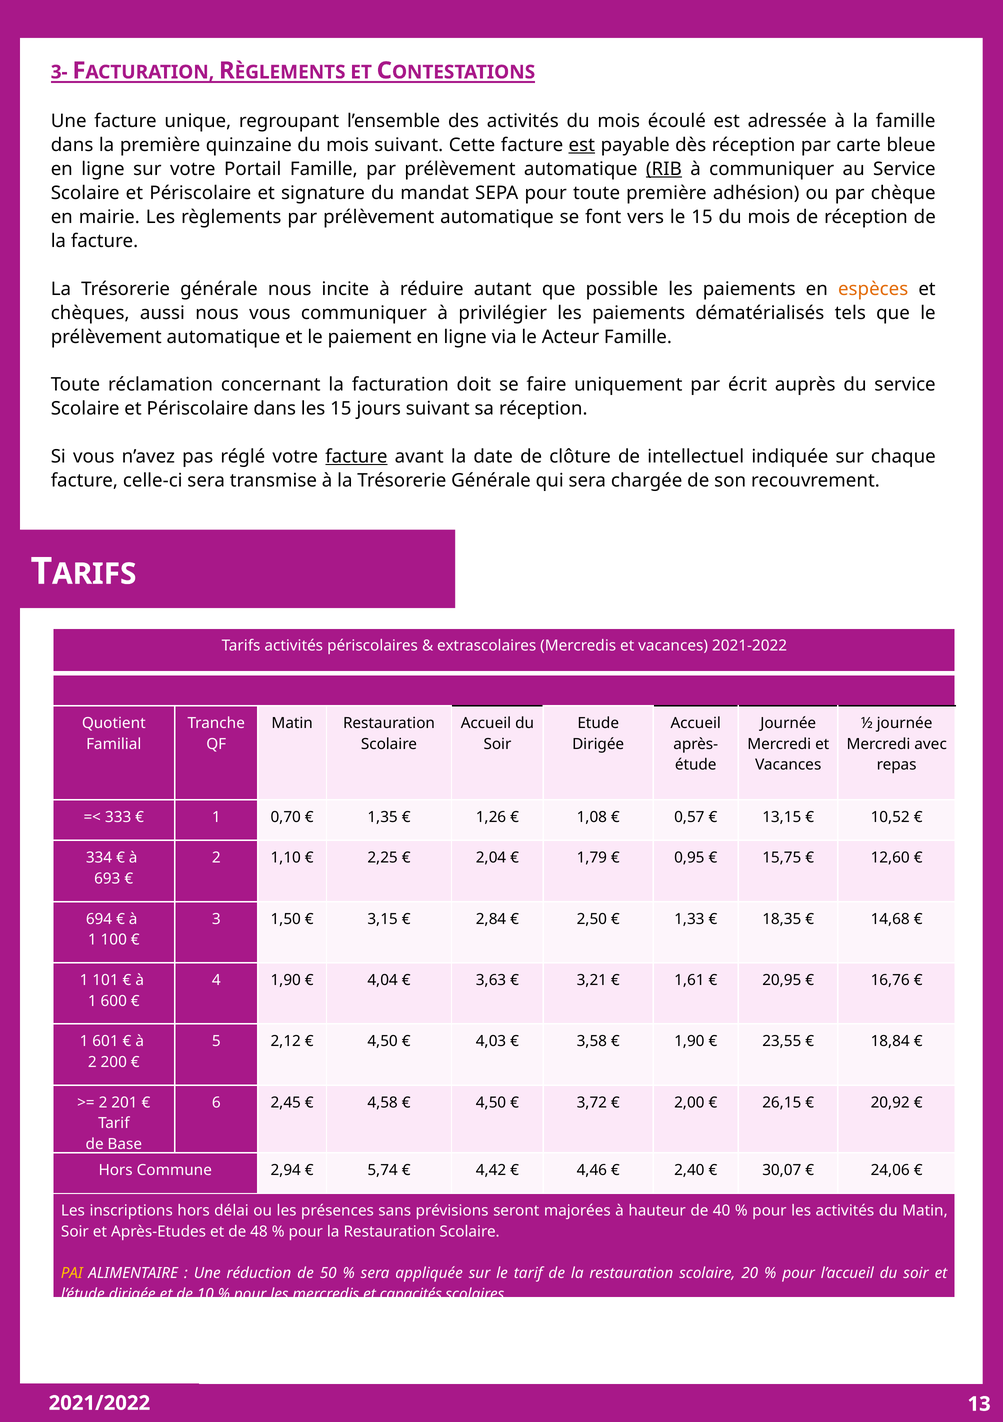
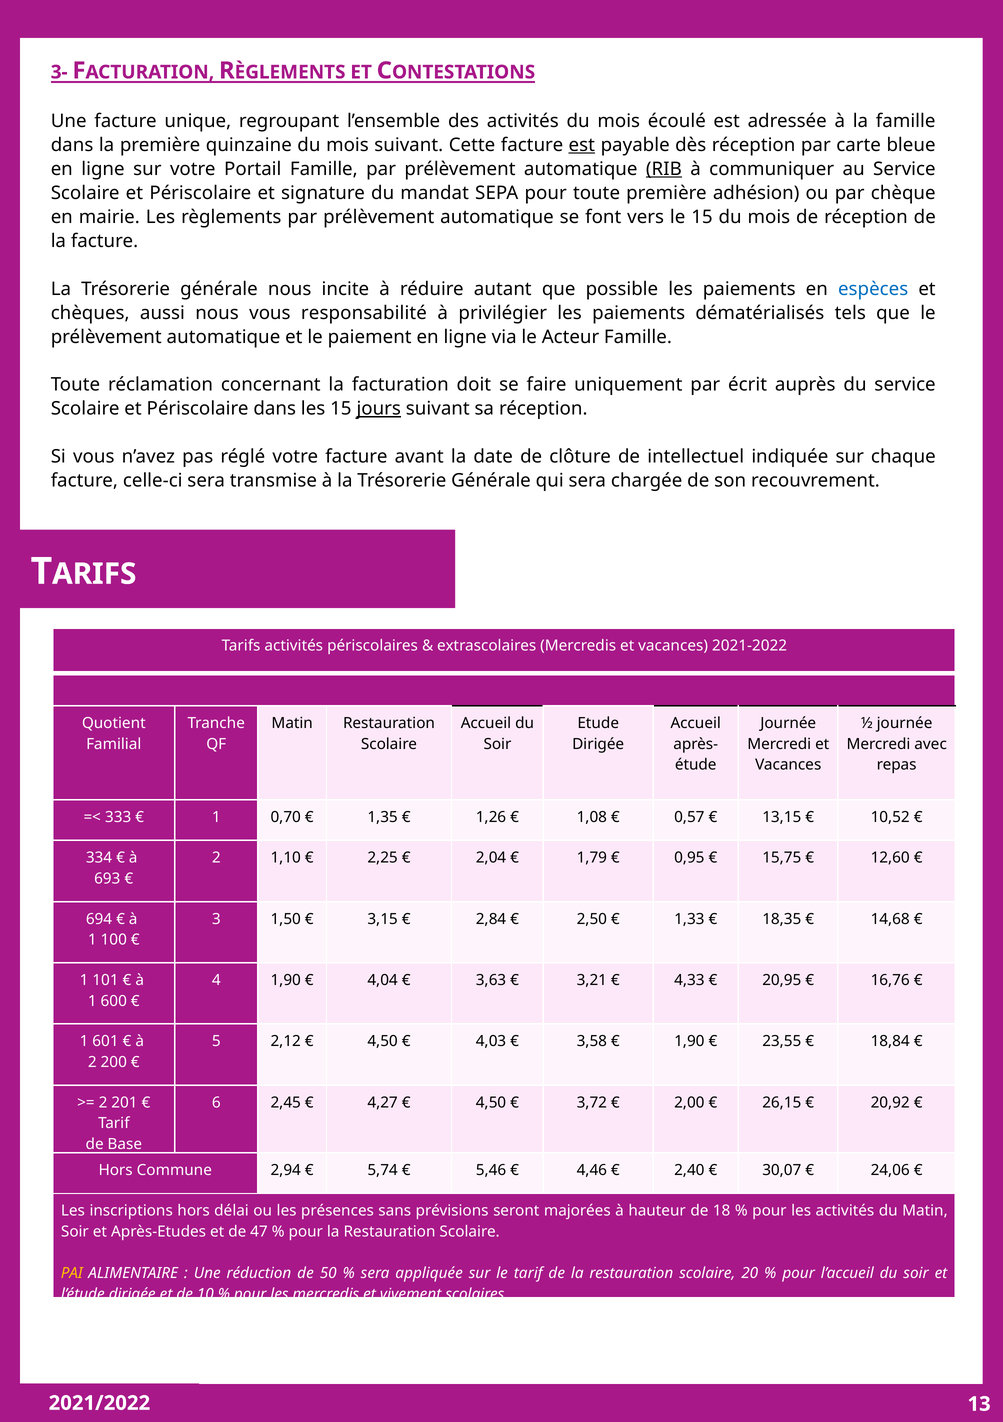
espèces colour: orange -> blue (873, 289)
vous communiquer: communiquer -> responsabilité (364, 313)
jours underline: none -> present (379, 409)
facture underline: present -> none (356, 457)
1,61: 1,61 -> 4,33 (689, 981)
4,58: 4,58 -> 4,27 (383, 1103)
4,42: 4,42 -> 5,46 (491, 1170)
40: 40 -> 18 (722, 1211)
48: 48 -> 47 (259, 1232)
capacités: capacités -> vivement (411, 1295)
